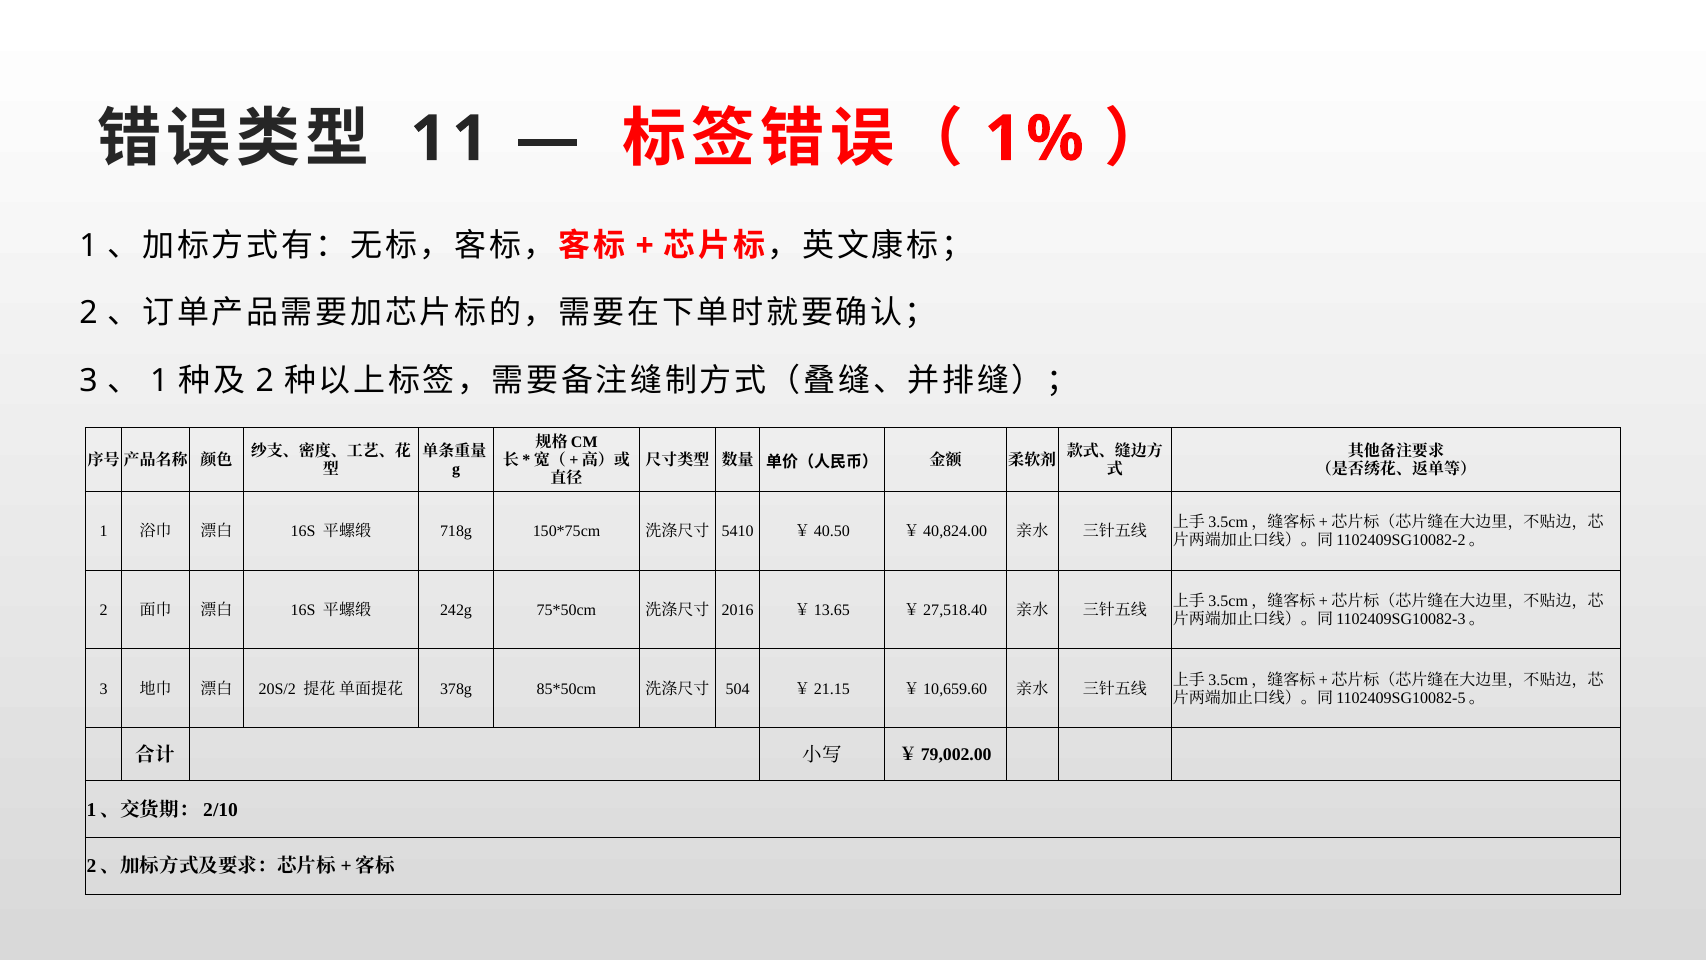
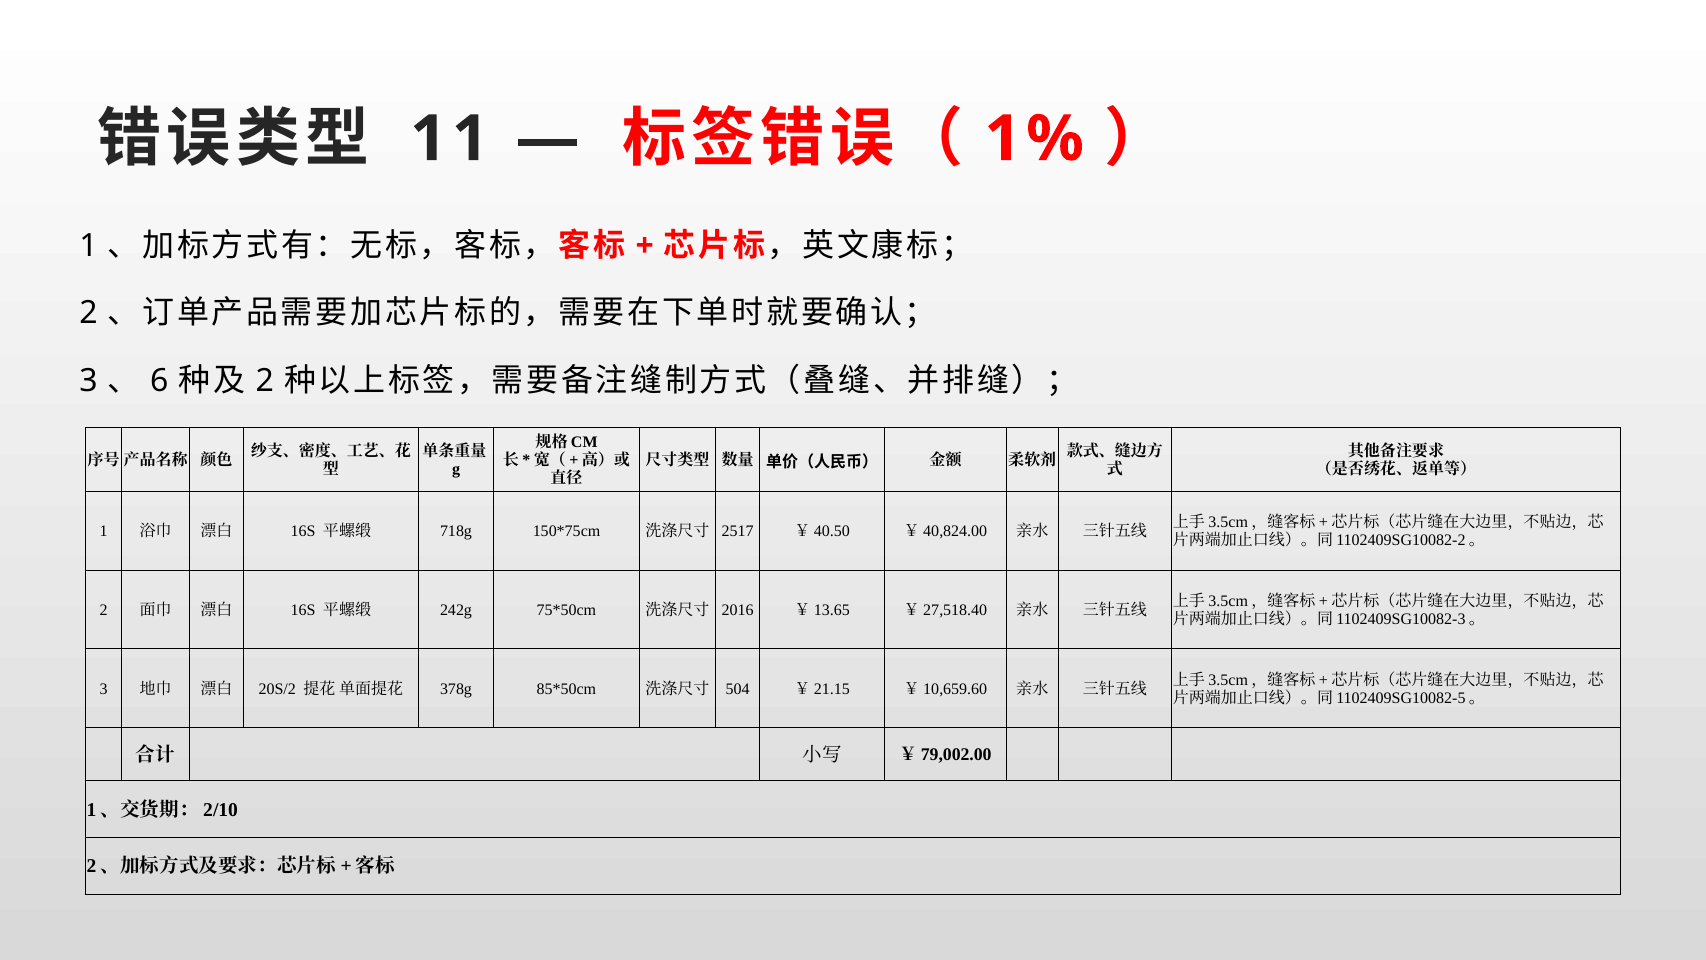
1: 1 -> 6 (159, 381)
5410: 5410 -> 2517 (738, 531)
